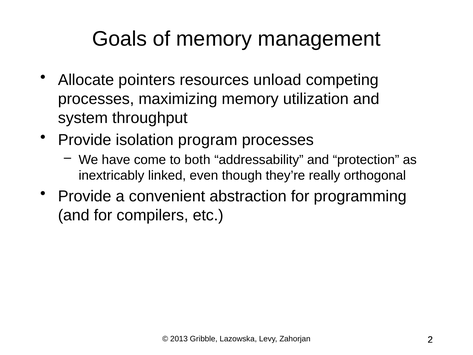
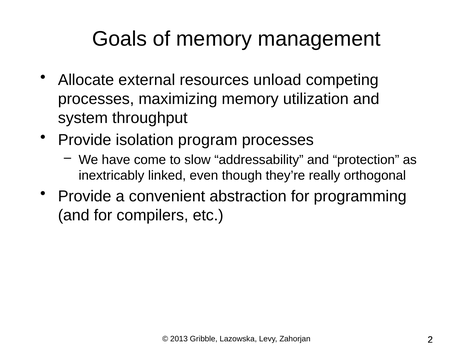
pointers: pointers -> external (147, 80)
both: both -> slow (197, 160)
